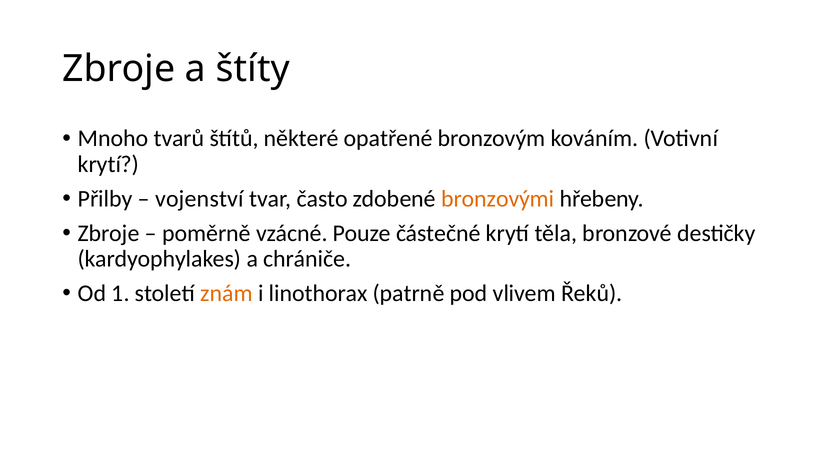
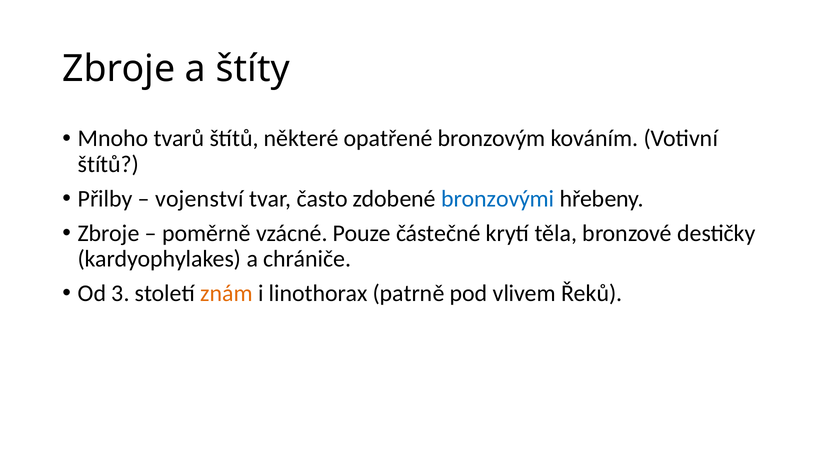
krytí: krytí -> štítů (108, 164)
bronzovými colour: orange -> blue (498, 199)
1: 1 -> 3 (121, 293)
